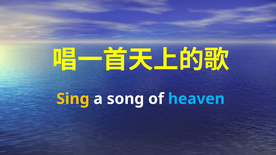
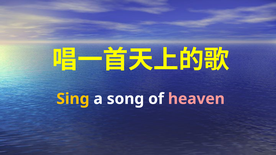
heaven colour: light blue -> pink (196, 99)
